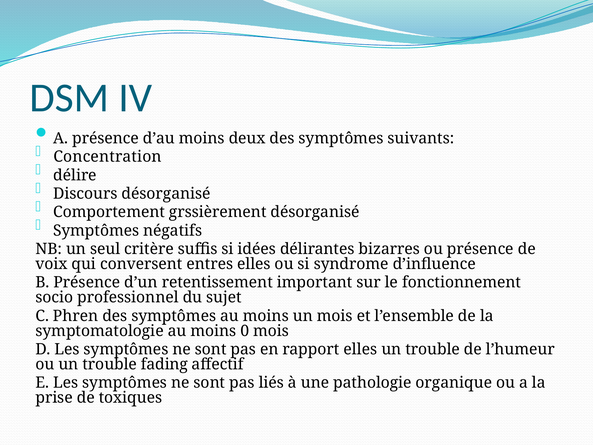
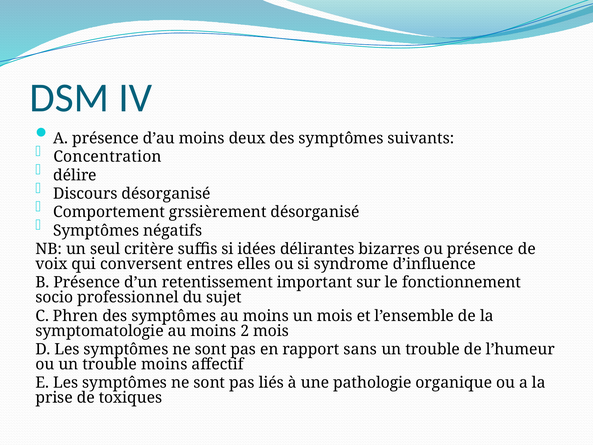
0: 0 -> 2 (245, 331)
rapport elles: elles -> sans (360, 349)
trouble fading: fading -> moins (164, 364)
